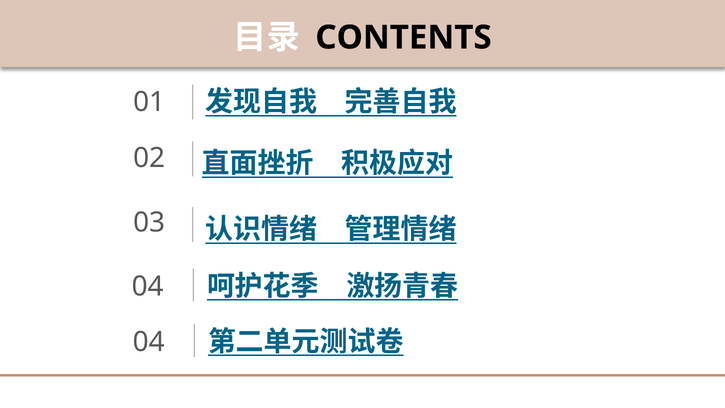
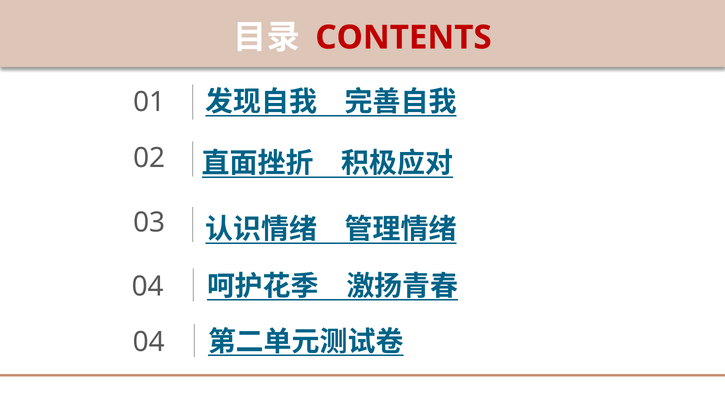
CONTENTS colour: black -> red (404, 38)
